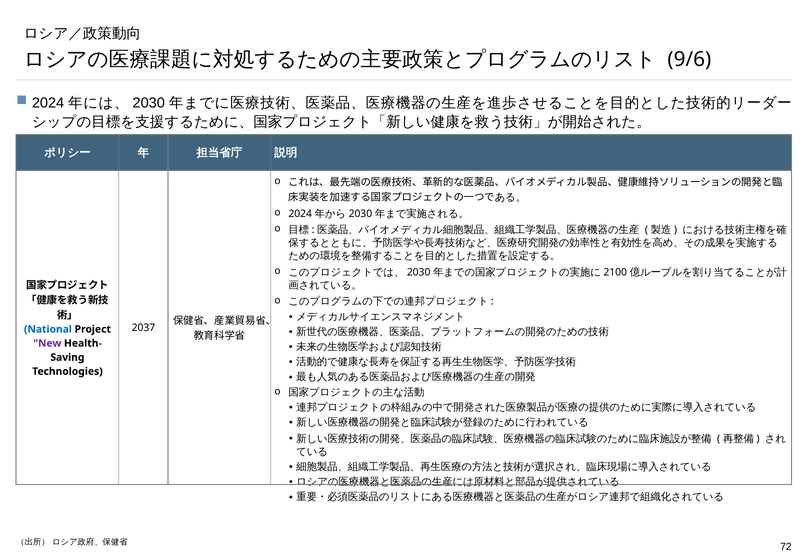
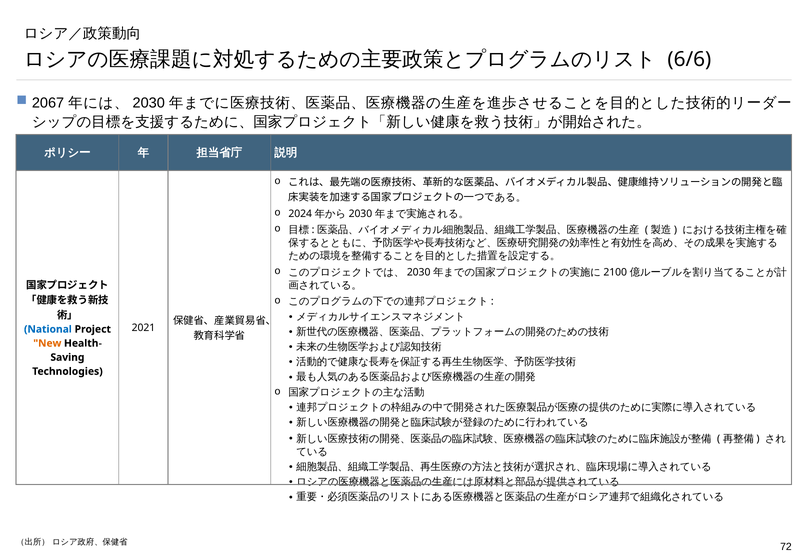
9/6: 9/6 -> 6/6 (689, 59)
2024: 2024 -> 2067 (48, 103)
2037: 2037 -> 2021 (143, 328)
New colour: purple -> orange (47, 344)
